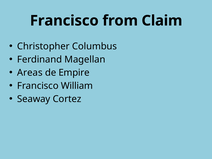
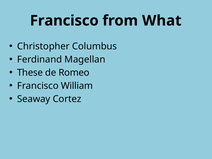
Claim: Claim -> What (162, 21)
Areas: Areas -> These (30, 73)
Empire: Empire -> Romeo (74, 73)
